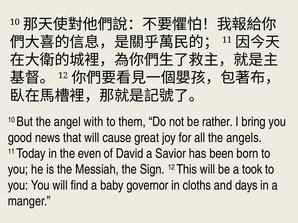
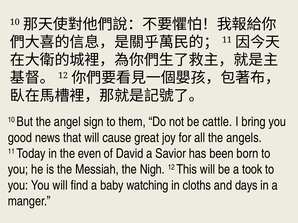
with: with -> sign (94, 122)
rather: rather -> cattle (217, 122)
Sign: Sign -> Nigh (152, 170)
governor: governor -> watching (147, 186)
